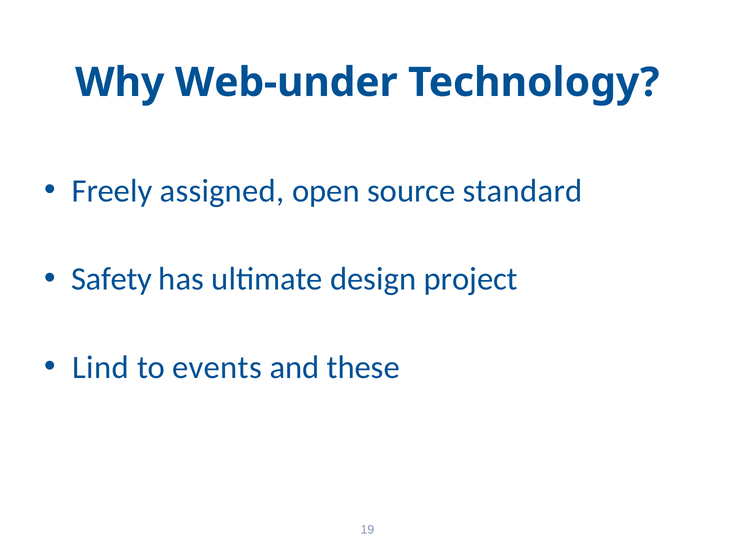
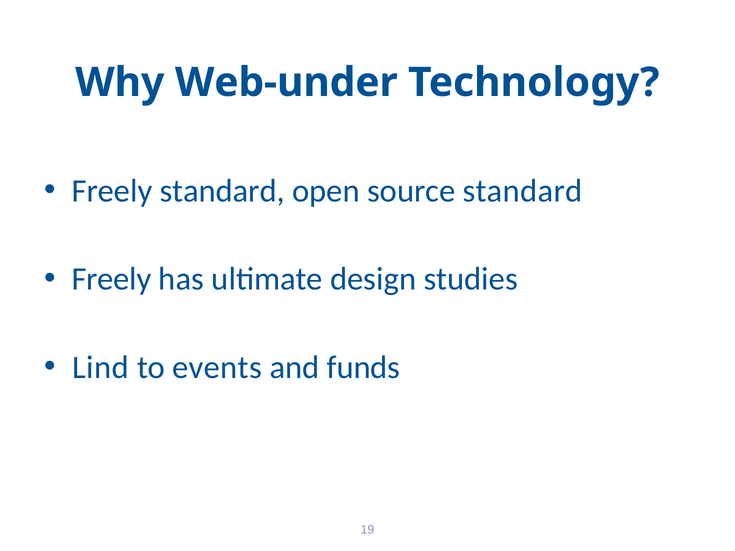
Freely assigned: assigned -> standard (222, 191)
Safety: Safety -> Freely (112, 279)
project: project -> studies (471, 279)
these: these -> funds (364, 367)
